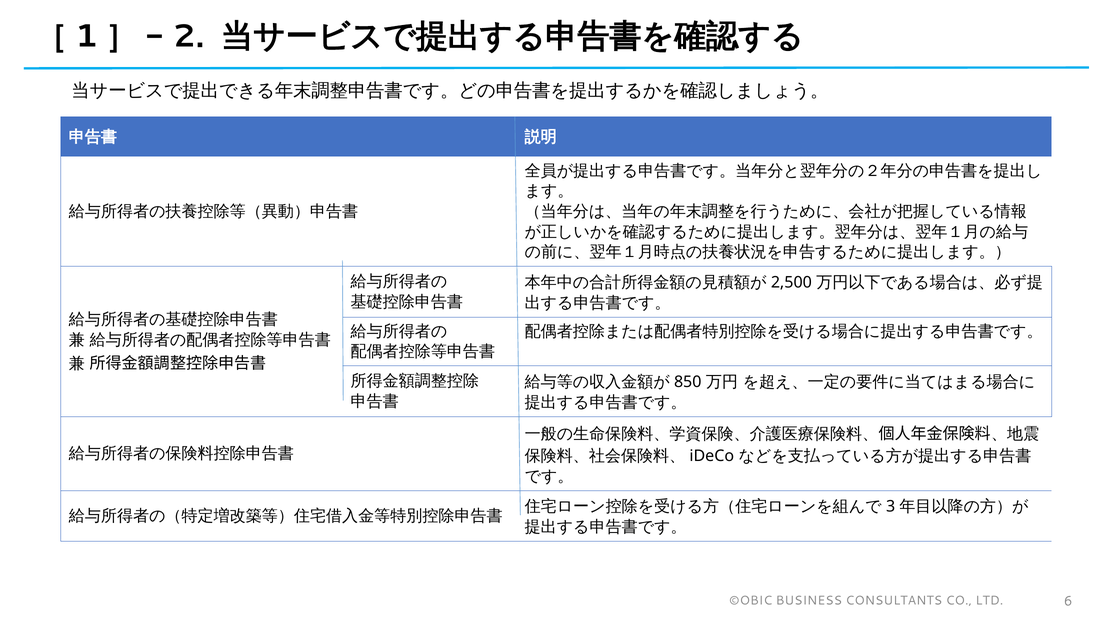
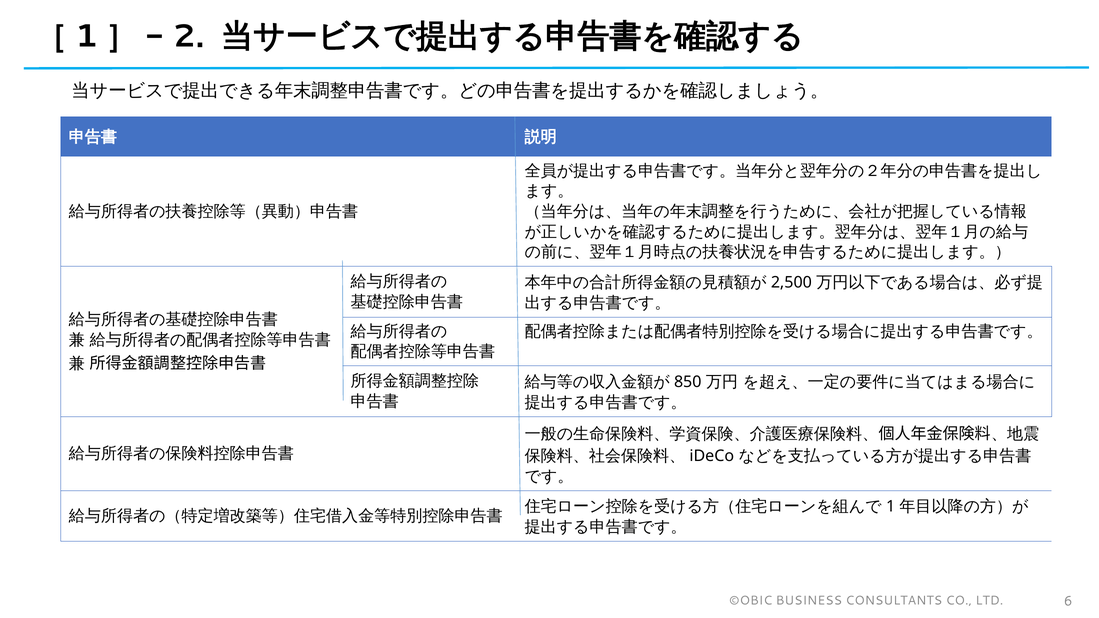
3: 3 -> 1 (891, 507)
